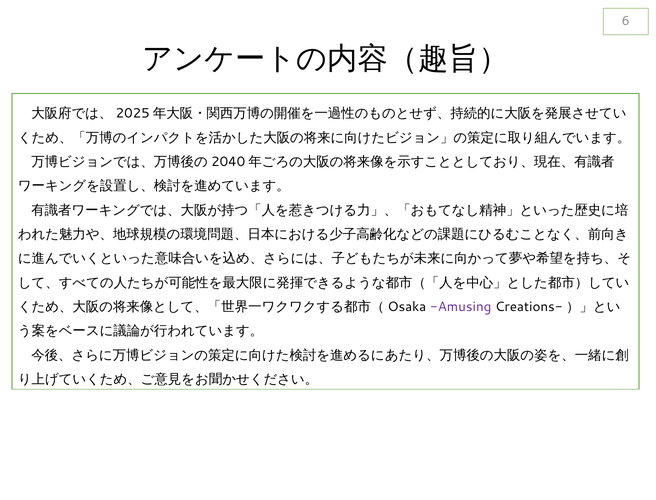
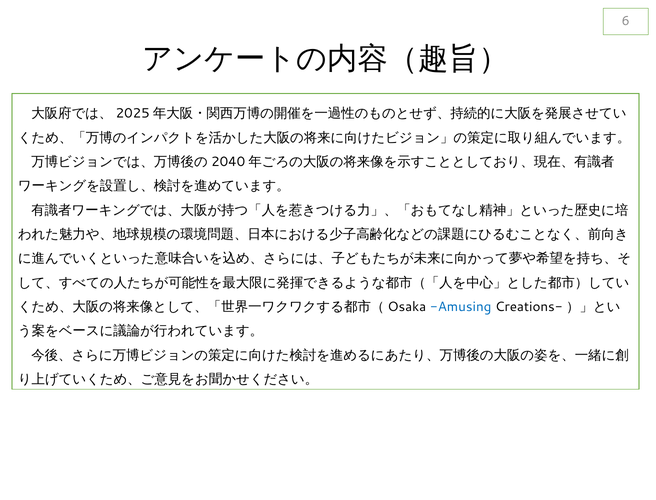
Amusing colour: purple -> blue (461, 307)
